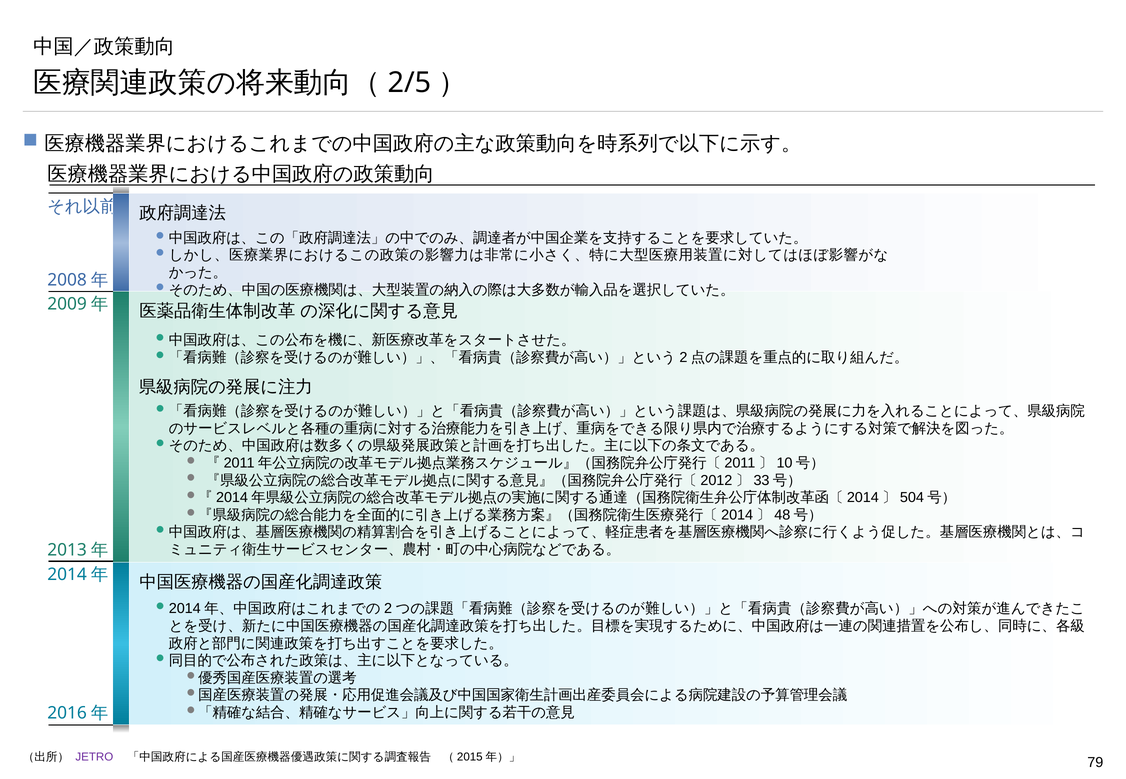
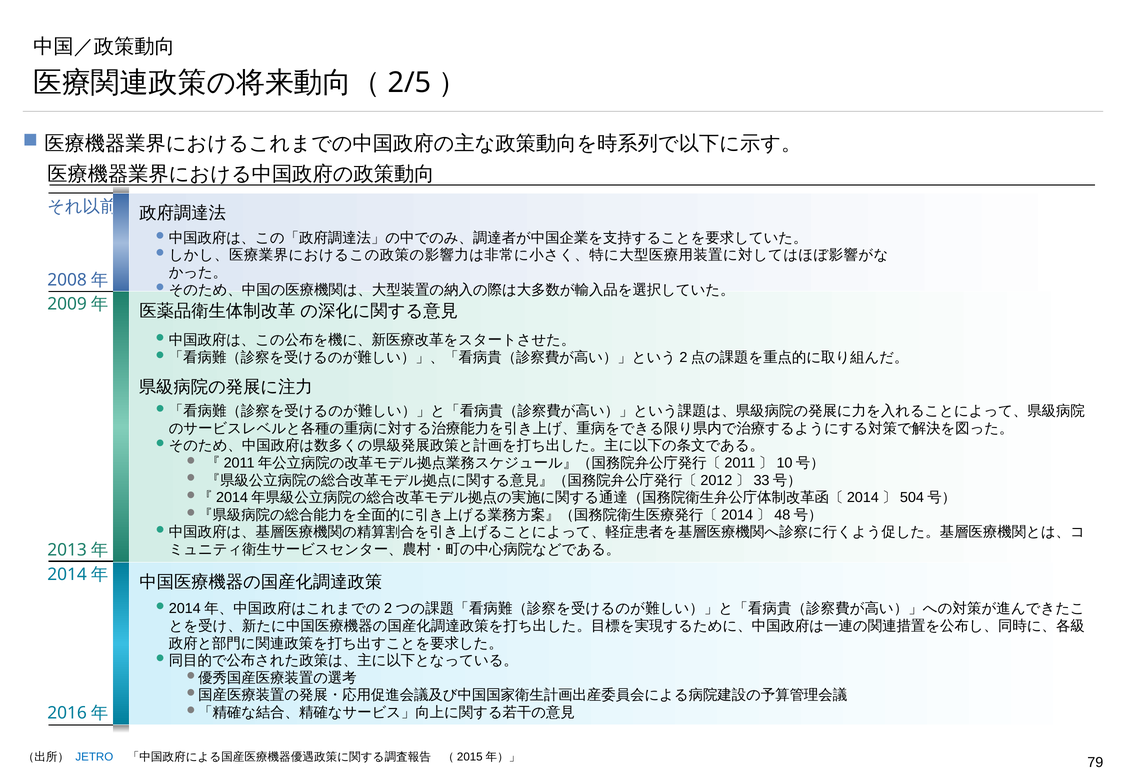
JETRO colour: purple -> blue (94, 758)
